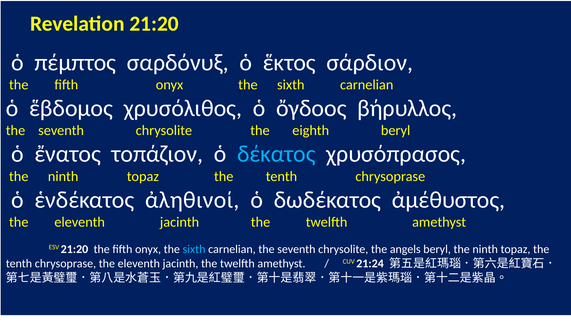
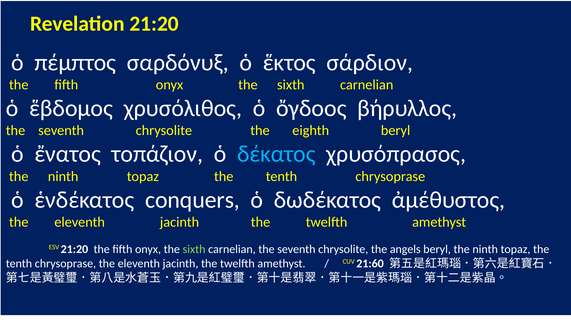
ἀληθινοί: ἀληθινοί -> conquers (192, 200)
sixth colour: light blue -> light green (194, 249)
21:24: 21:24 -> 21:60 (370, 263)
